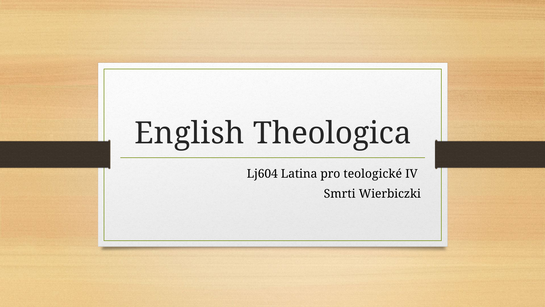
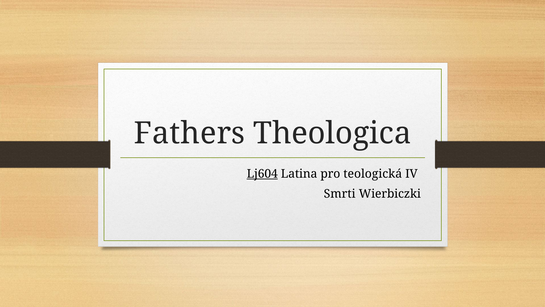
English: English -> Fathers (190, 133)
Lj604 underline: none -> present (262, 174)
teologické: teologické -> teologická (373, 174)
